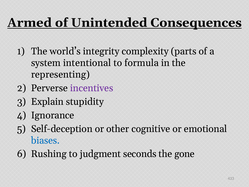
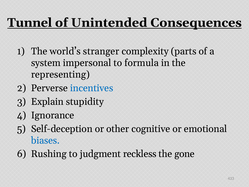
Armed: Armed -> Tunnel (30, 23)
integrity: integrity -> stranger (101, 51)
intentional: intentional -> impersonal (87, 63)
incentives colour: purple -> blue (92, 88)
seconds: seconds -> reckless (140, 154)
